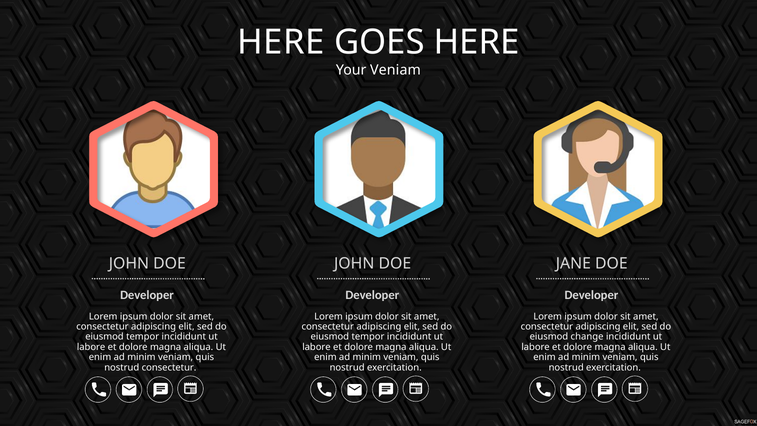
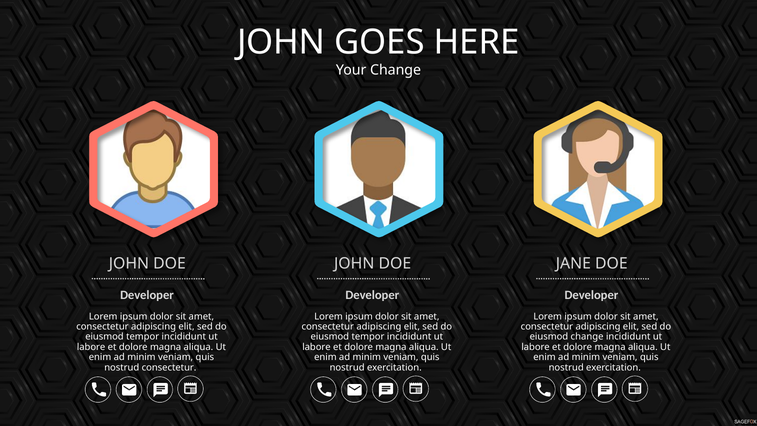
HERE: HERE -> JOHN (281, 42)
Your Veniam: Veniam -> Change (396, 70)
